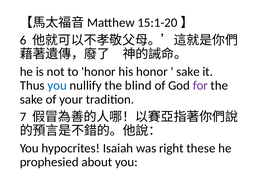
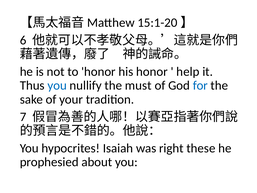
sake: sake -> help (188, 71)
blind: blind -> must (138, 85)
for colour: purple -> blue (200, 85)
